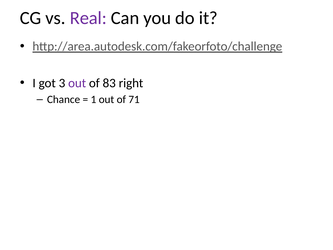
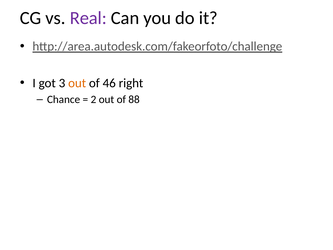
out colour: purple -> orange (77, 83)
83: 83 -> 46 (109, 83)
1: 1 -> 2 (93, 99)
71: 71 -> 88 (134, 99)
